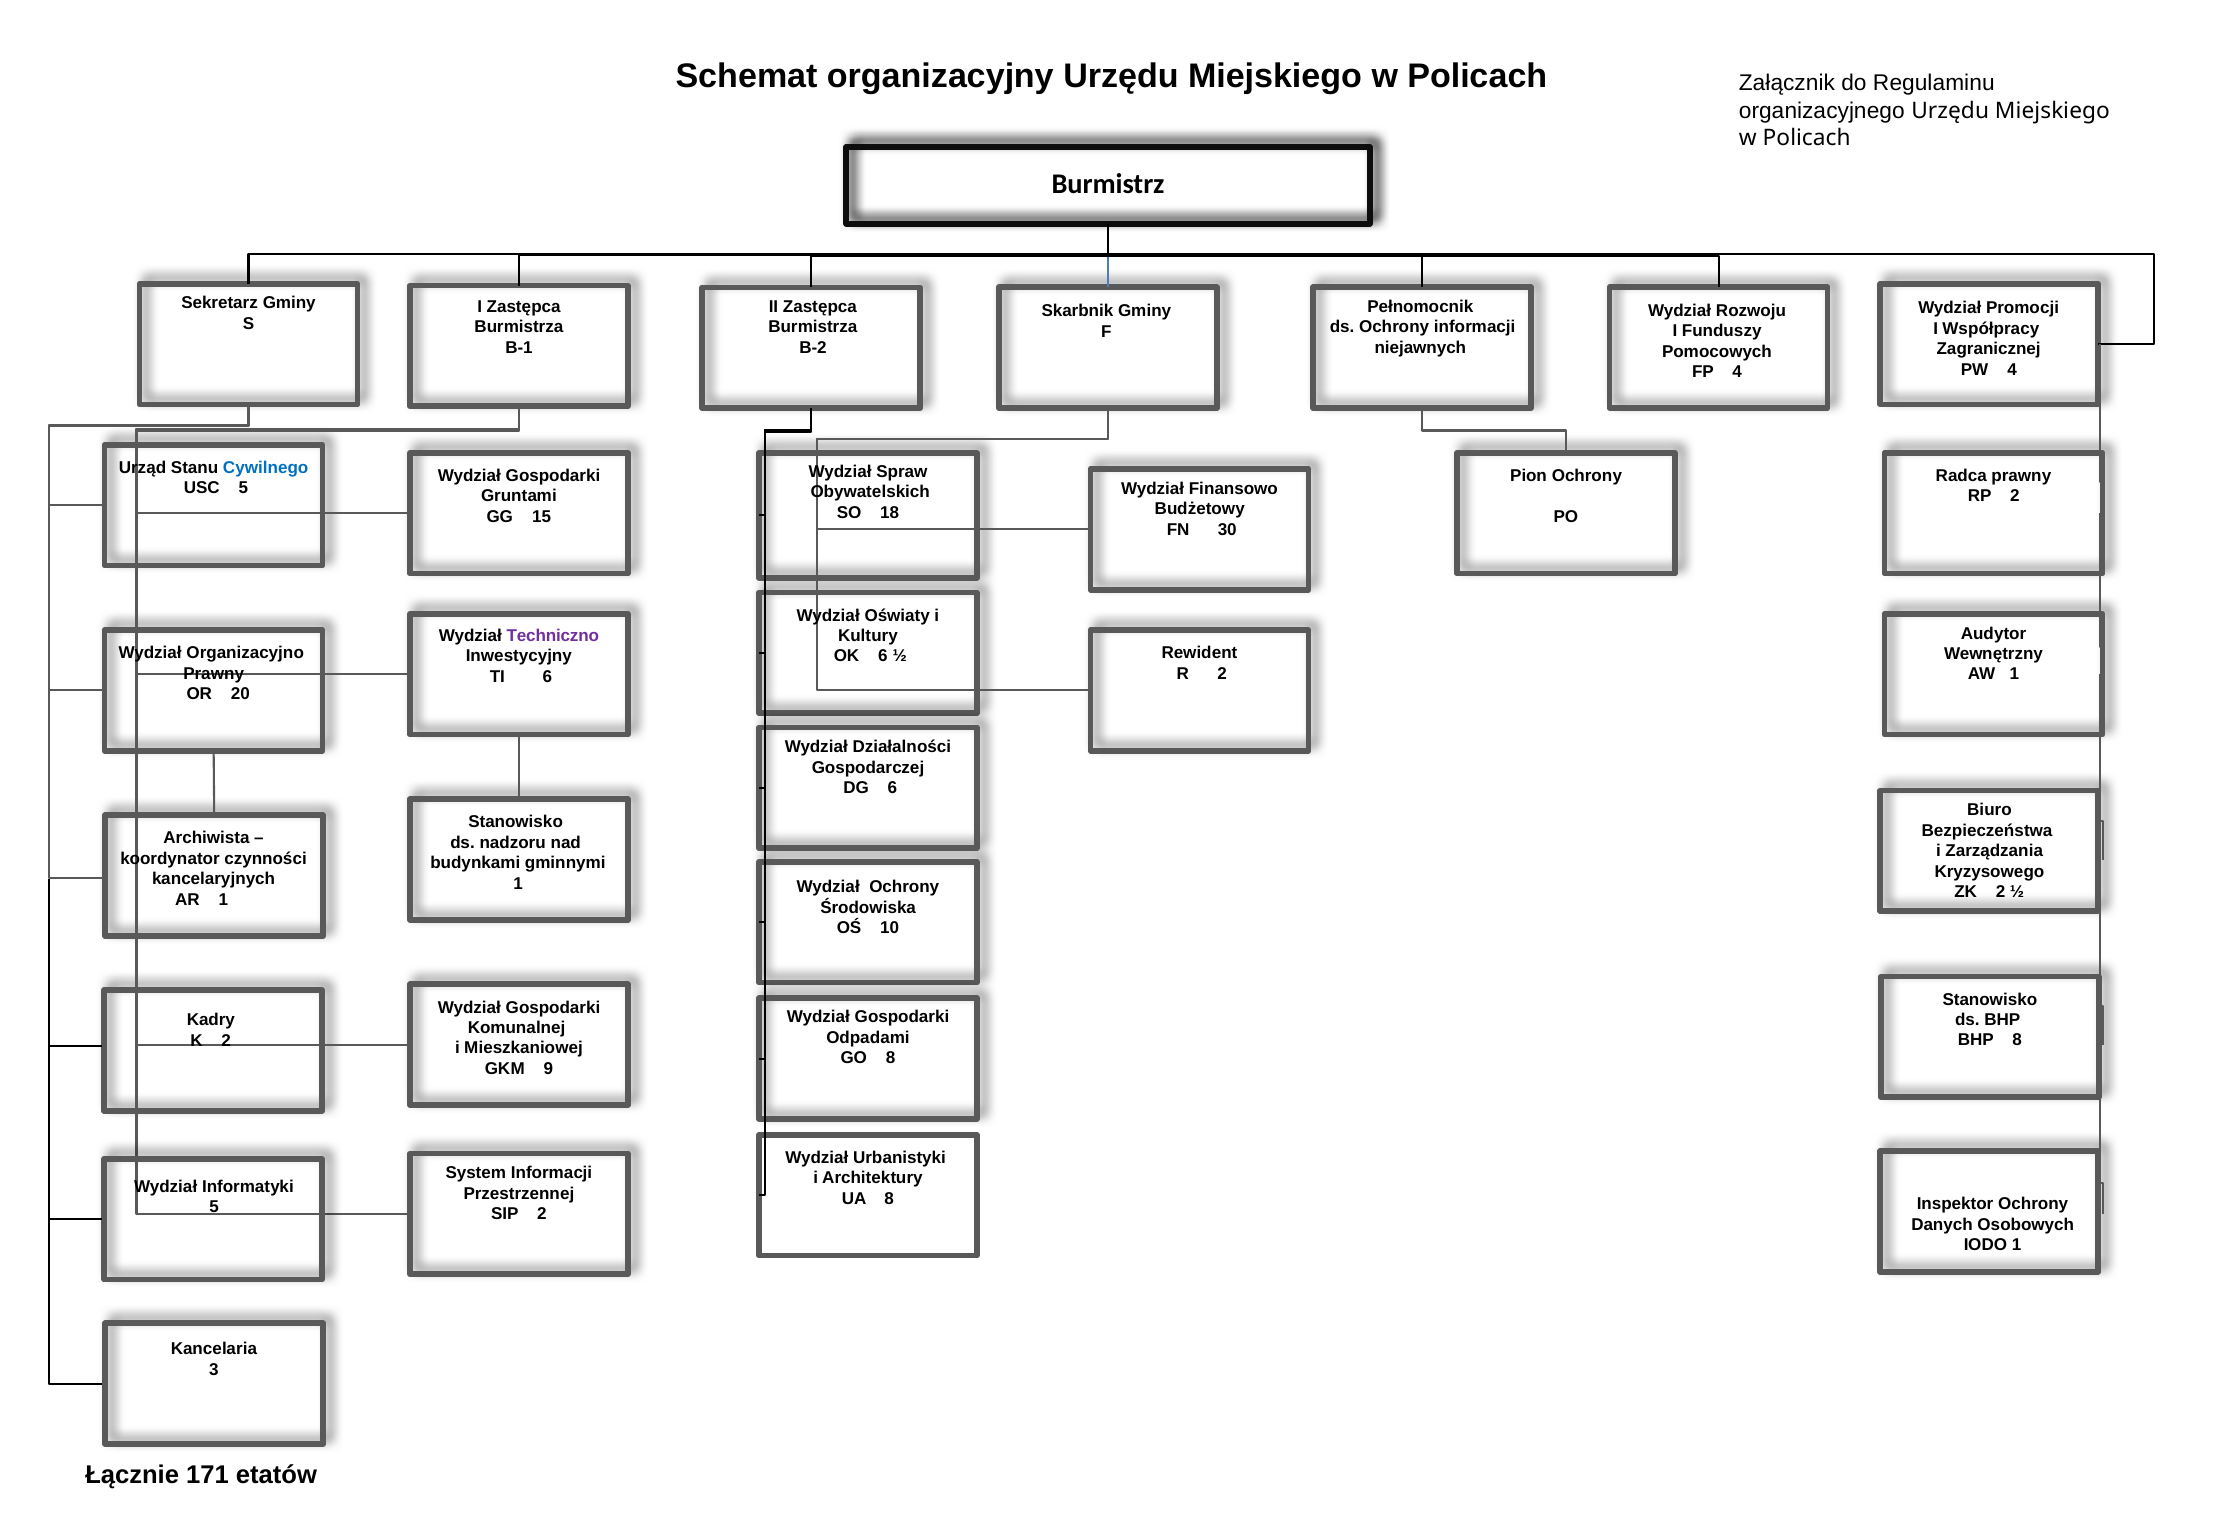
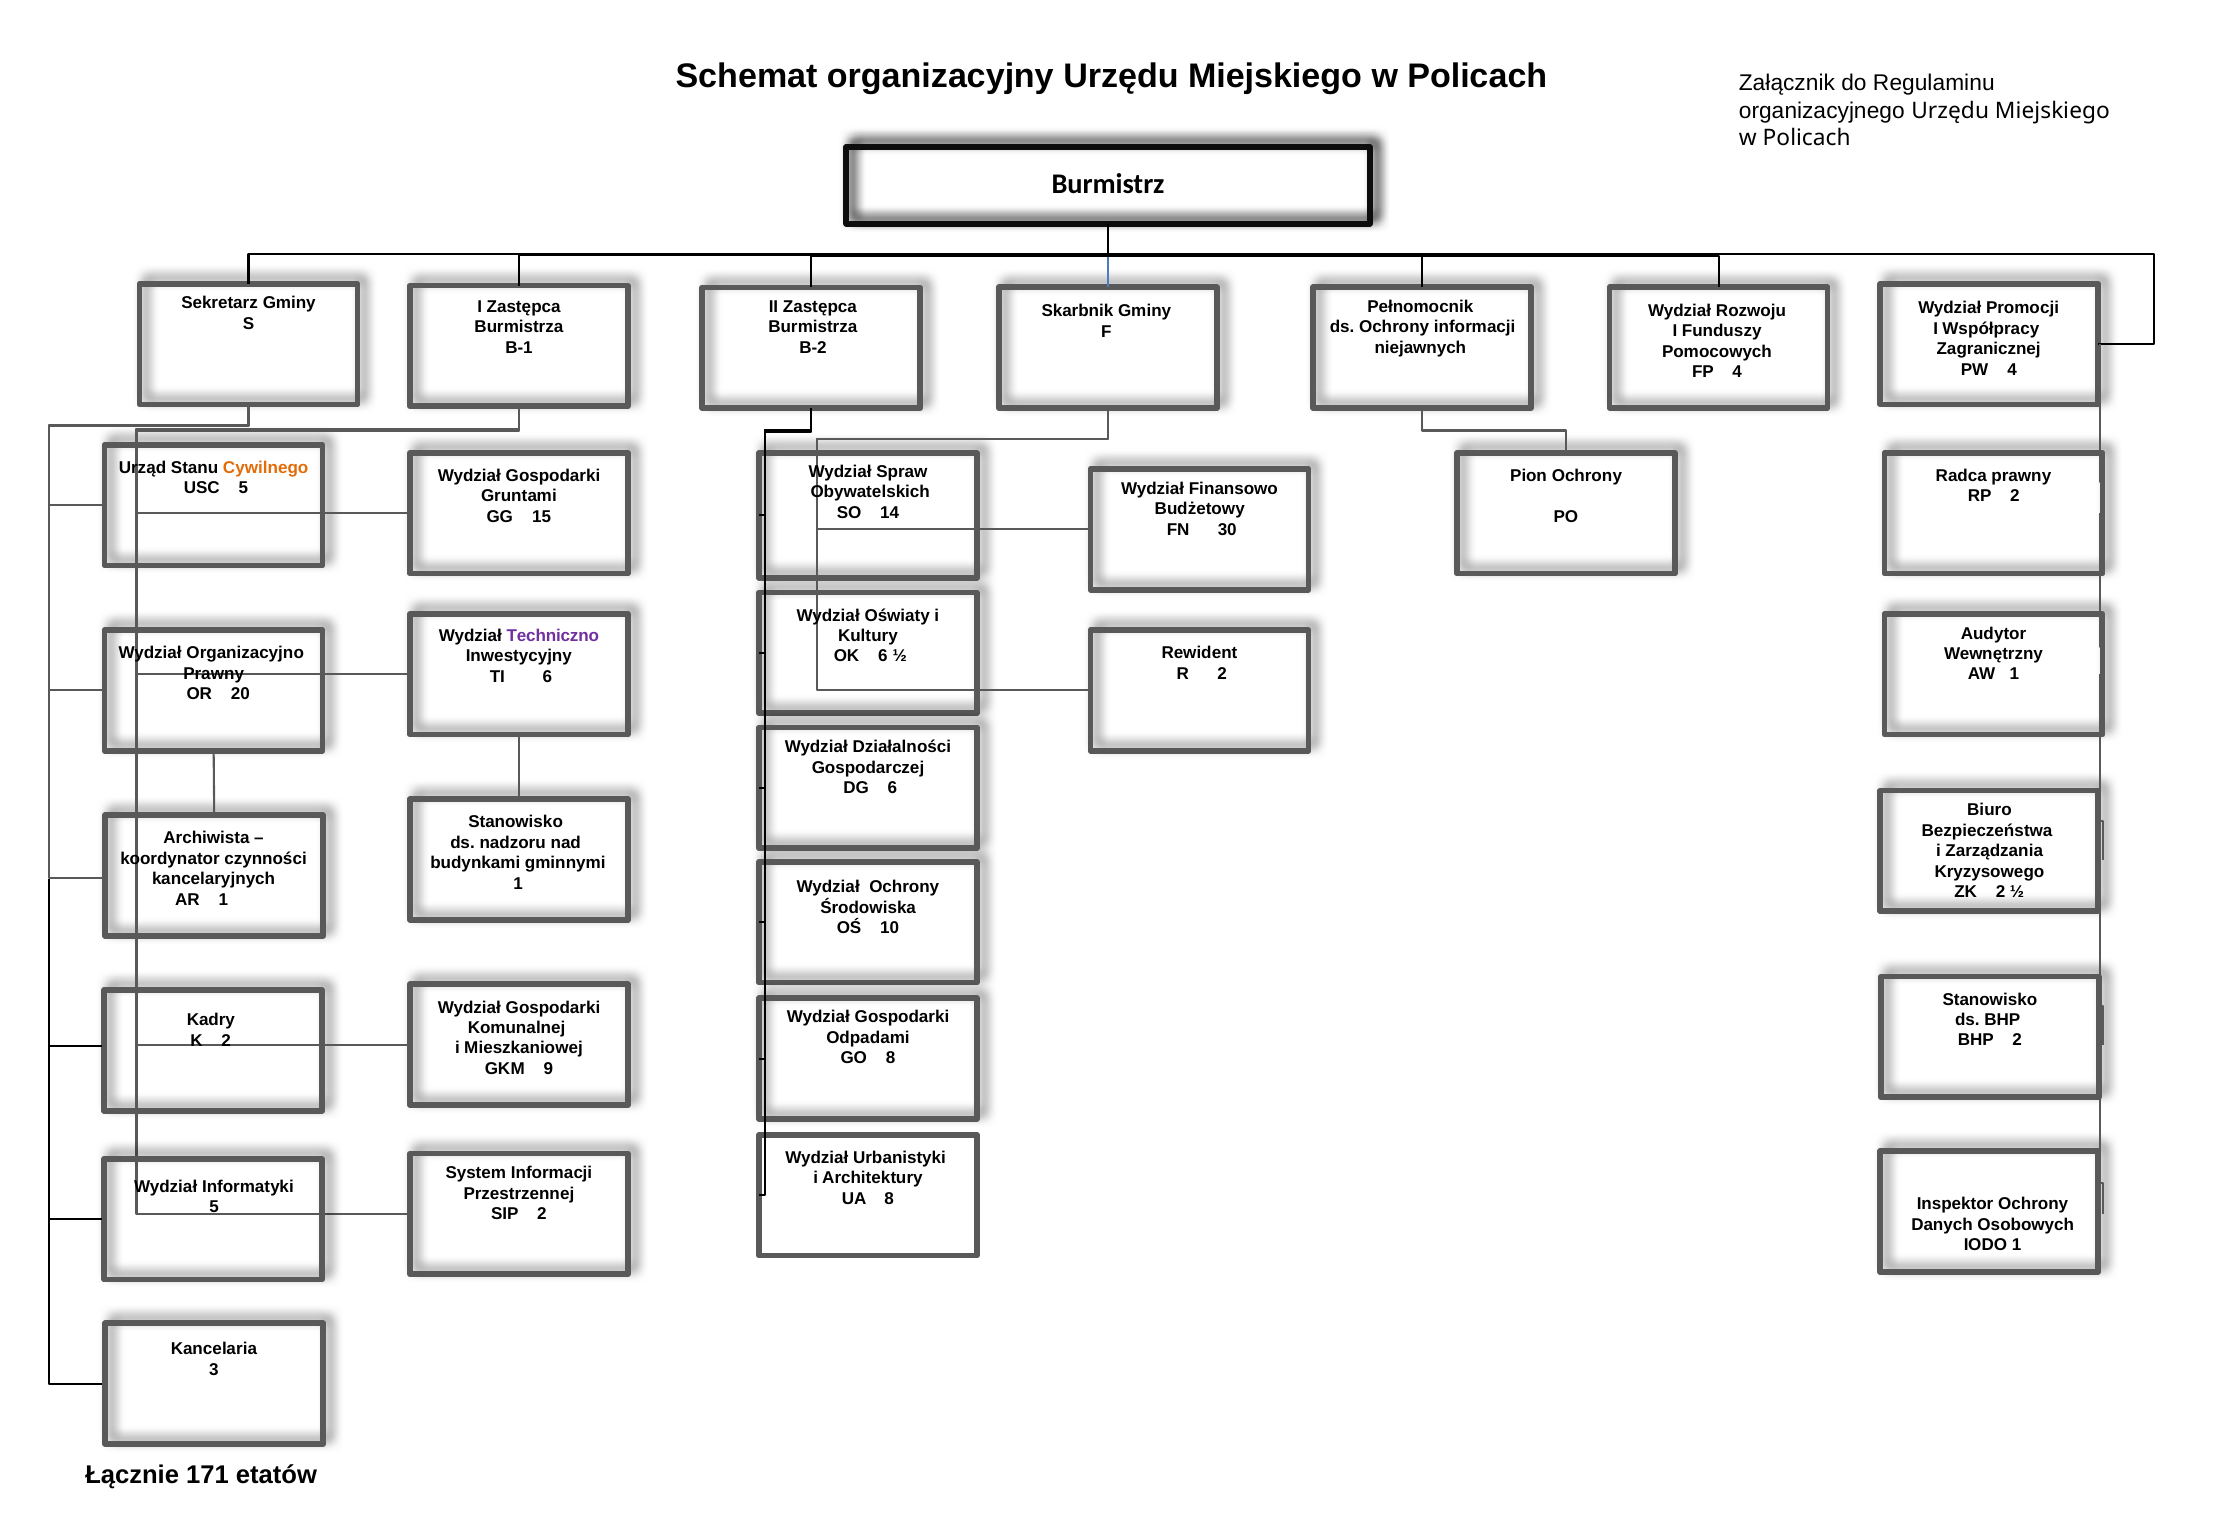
Cywilnego colour: blue -> orange (266, 468)
18: 18 -> 14 (890, 513)
BHP 8: 8 -> 2 (2017, 1040)
